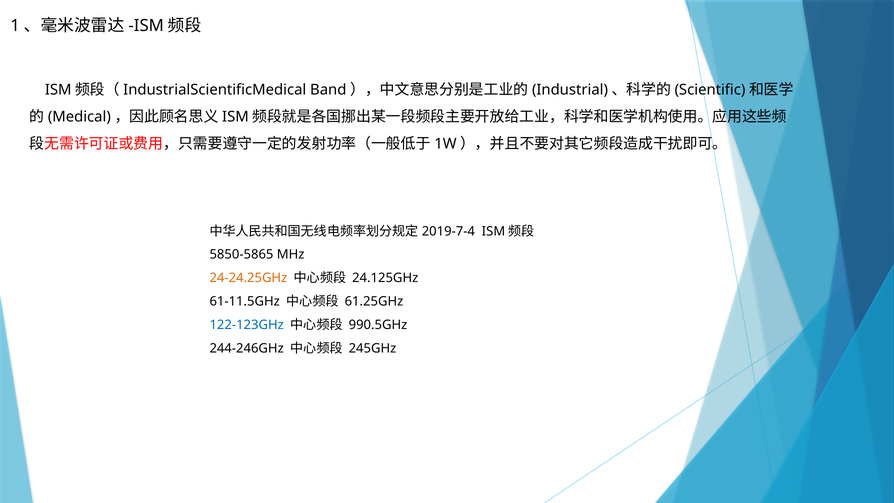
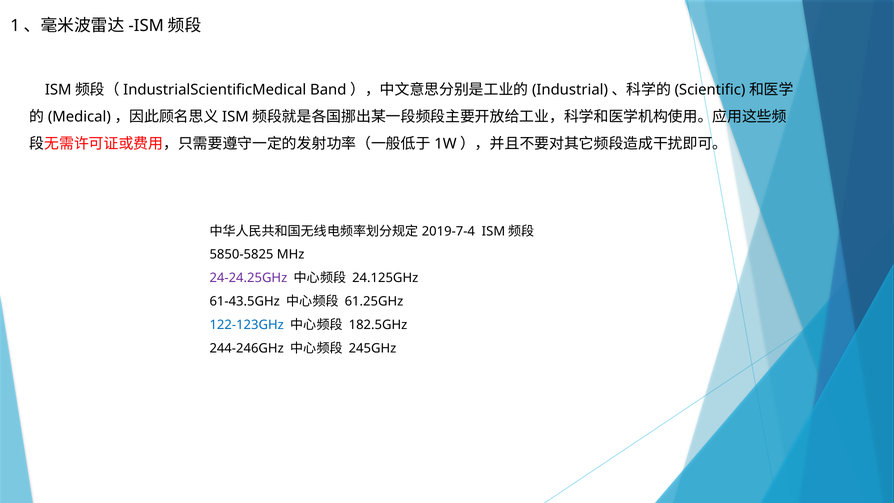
5850-5865: 5850-5865 -> 5850-5825 (241, 255)
24-24.25GHz colour: orange -> purple (248, 278)
61-11.5GHz: 61-11.5GHz -> 61-43.5GHz (245, 302)
990.5GHz: 990.5GHz -> 182.5GHz (378, 325)
